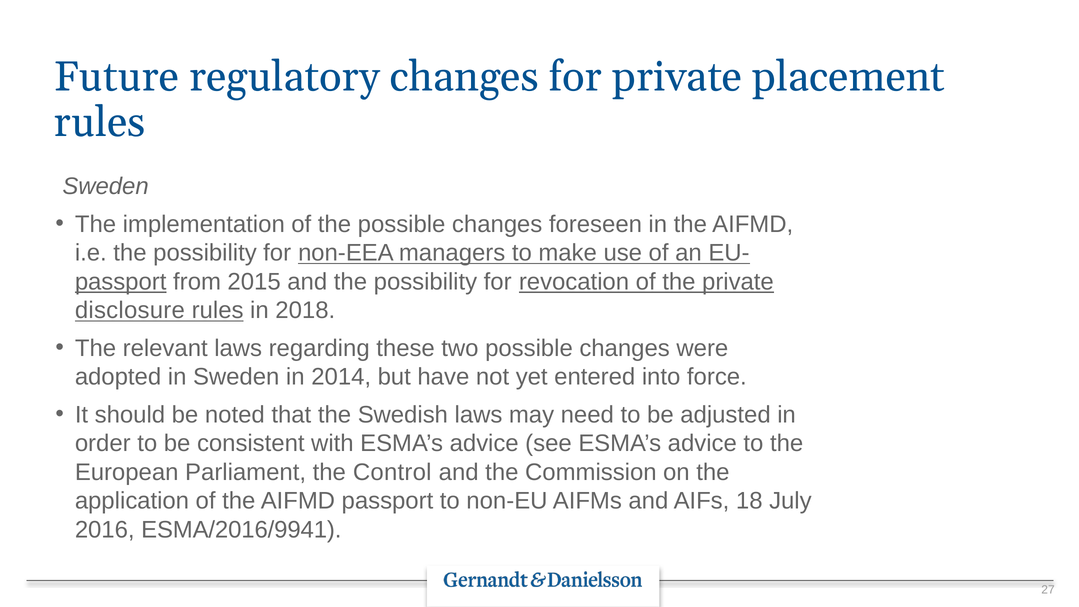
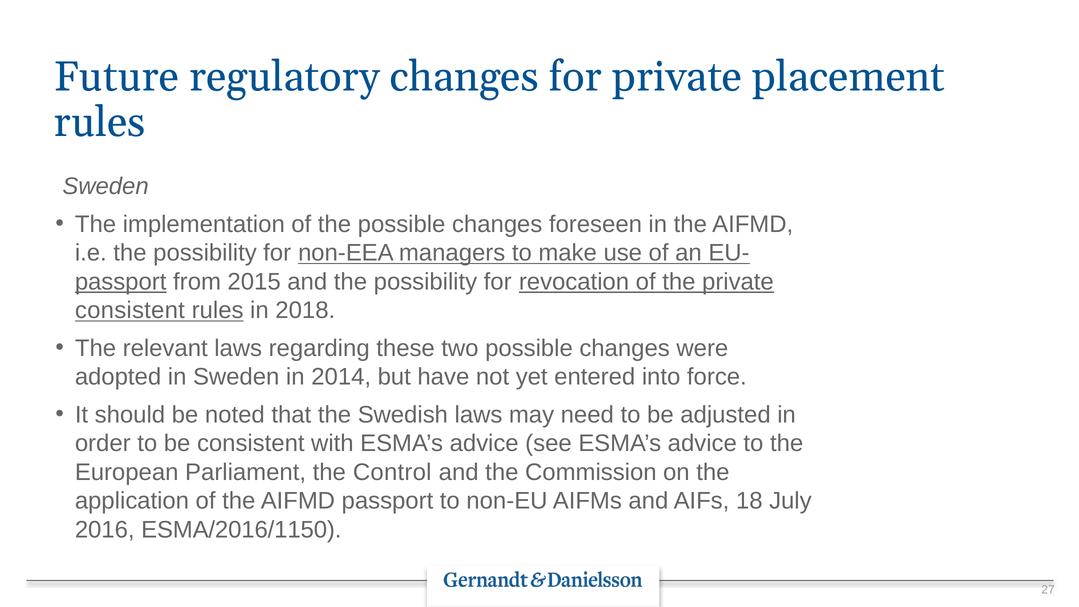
disclosure: disclosure -> consistent (130, 310)
ESMA/2016/9941: ESMA/2016/9941 -> ESMA/2016/1150 (241, 530)
